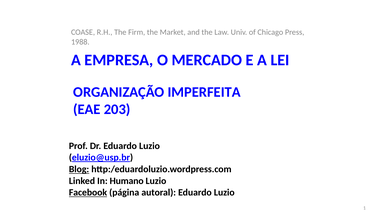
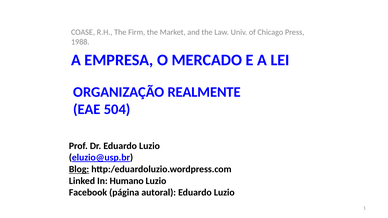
IMPERFEITA: IMPERFEITA -> REALMENTE (204, 92)
203: 203 -> 504 (117, 110)
Facebook underline: present -> none (88, 193)
